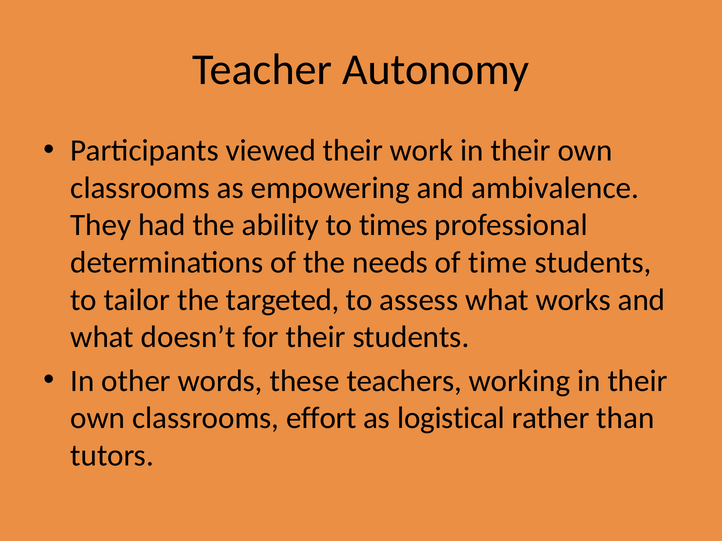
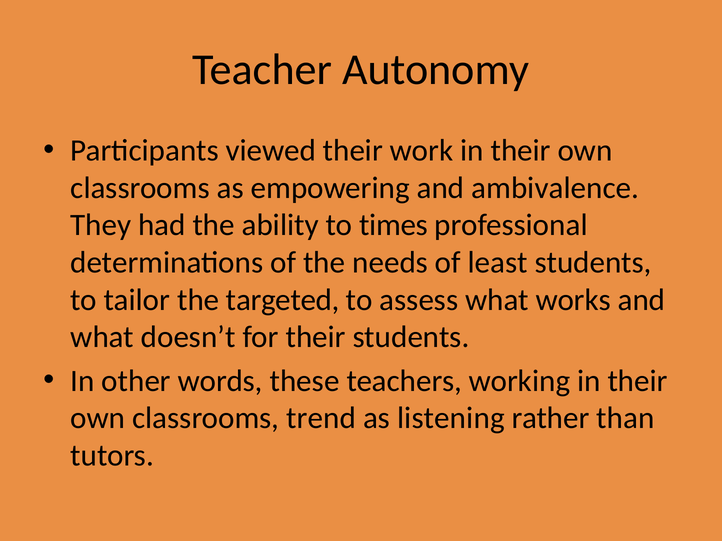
time: time -> least (498, 263)
effort: effort -> trend (321, 418)
logistical: logistical -> listening (451, 418)
